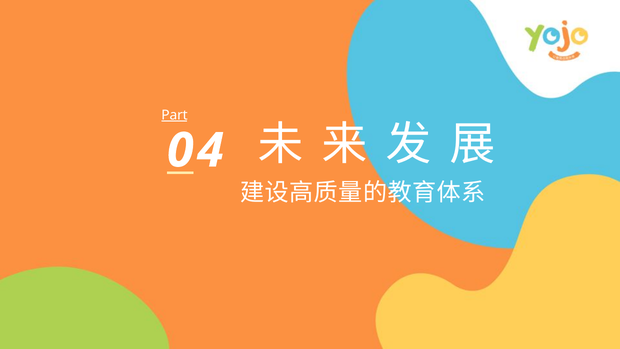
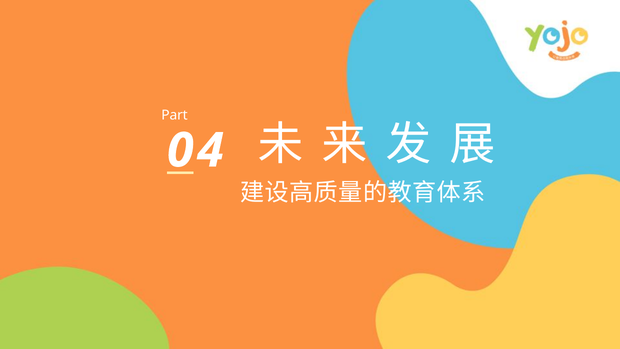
Part underline: present -> none (175, 115)
